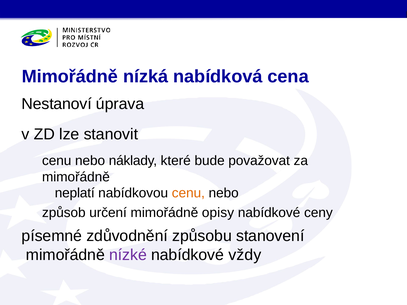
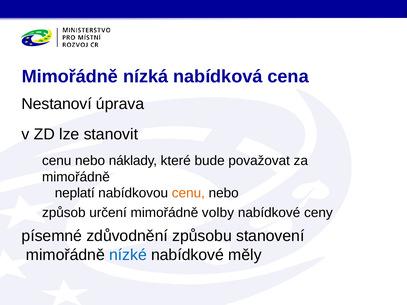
opisy: opisy -> volby (218, 213)
nízké colour: purple -> blue (128, 255)
vždy: vždy -> měly (245, 255)
